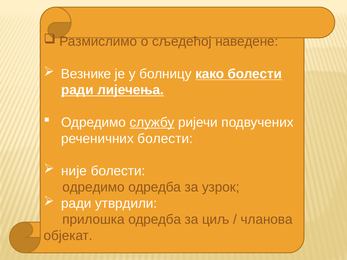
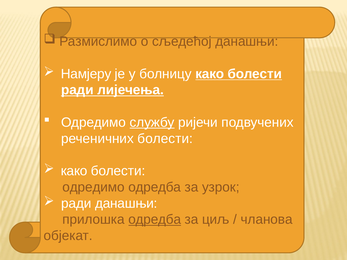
сљедећој наведене: наведене -> данашњи (247, 42)
Везнике: Везнике -> Намјеру (86, 74)
није: није -> како (74, 171)
ради утврдили: утврдили -> данашњи (126, 204)
одредба underline: none -> present (155, 220)
